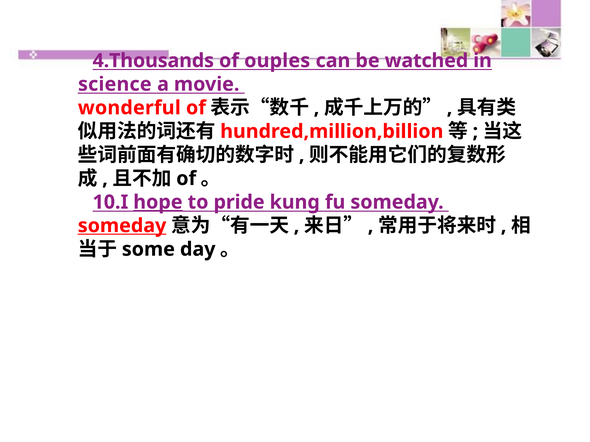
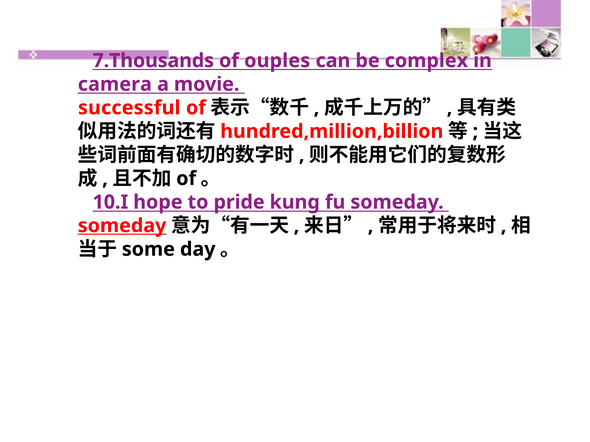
4.Thousands: 4.Thousands -> 7.Thousands (153, 61)
watched: watched -> complex (426, 61)
science: science -> camera (115, 84)
wonderful: wonderful -> successful (129, 108)
hope underline: present -> none (158, 202)
